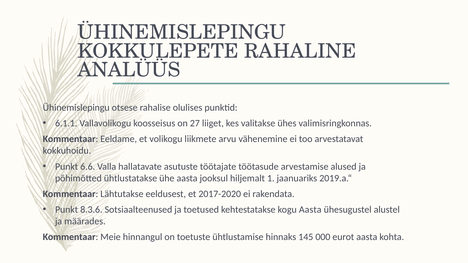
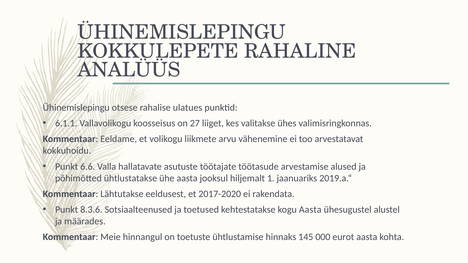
olulises: olulises -> ulatues (188, 108)
